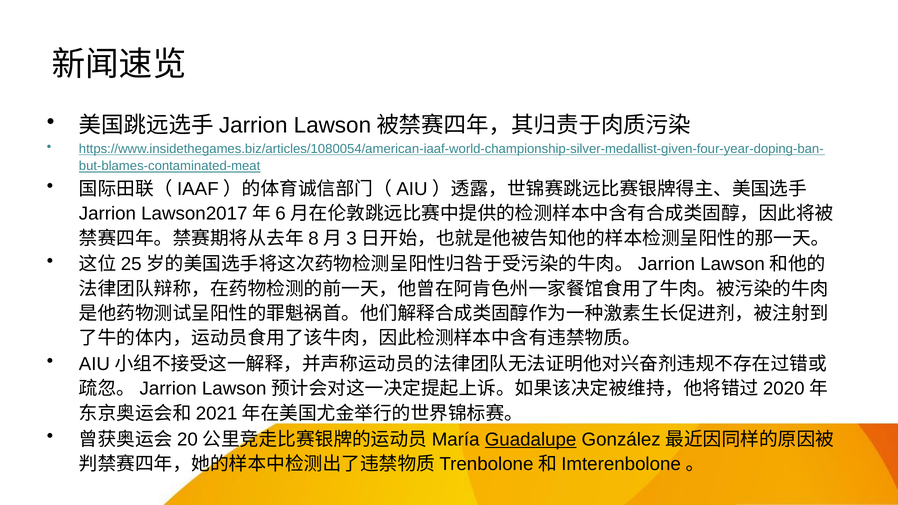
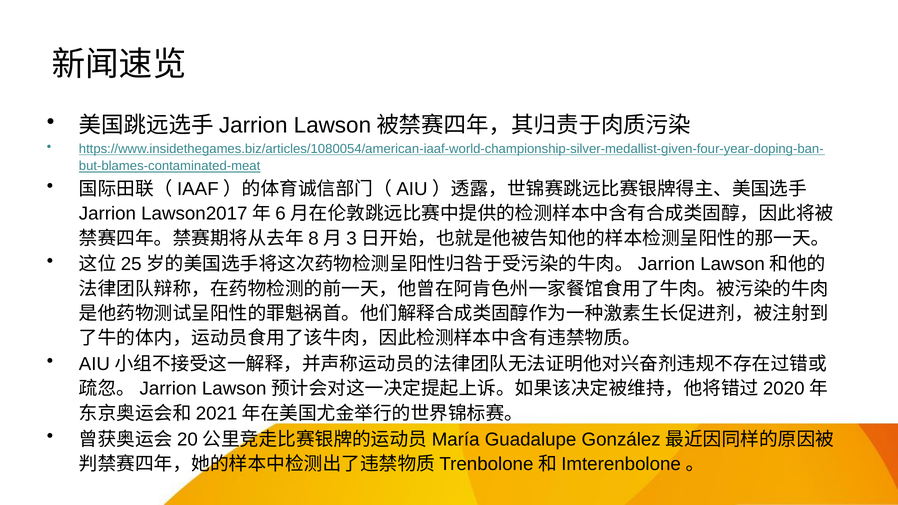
Guadalupe underline: present -> none (531, 439)
